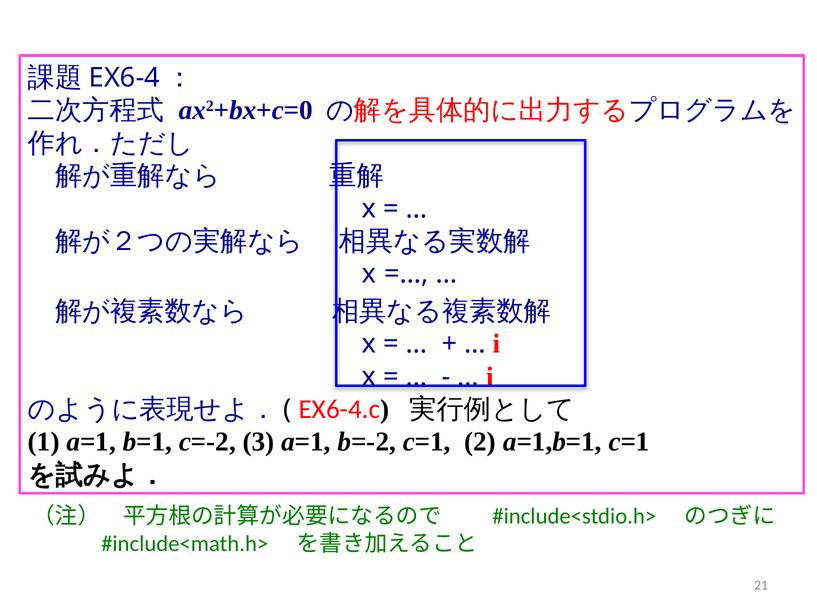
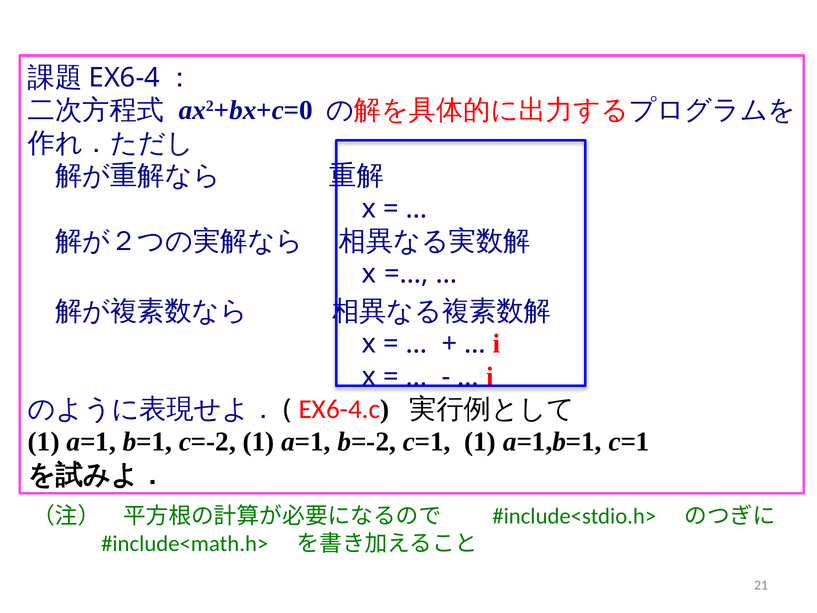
c=-2 3: 3 -> 1 (259, 442)
c=1 2: 2 -> 1 (480, 442)
